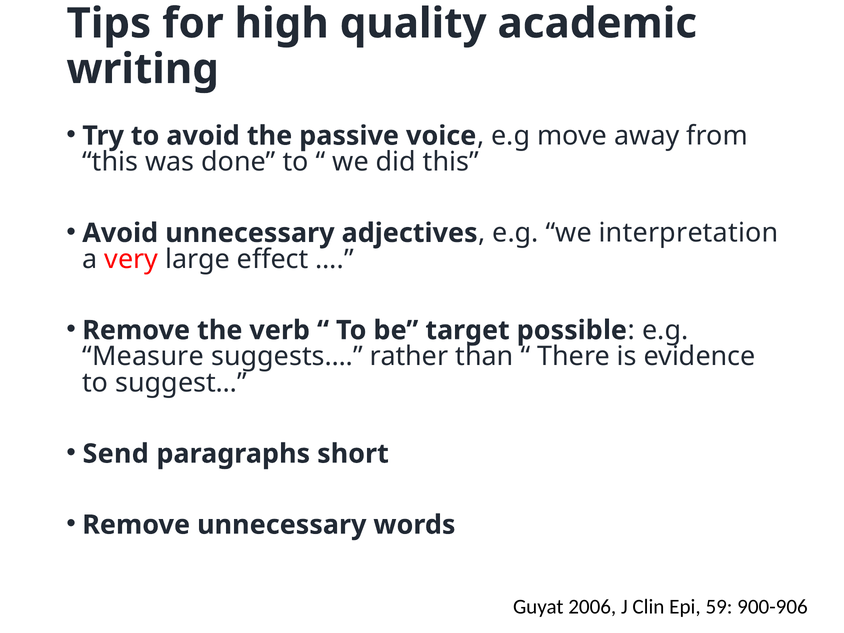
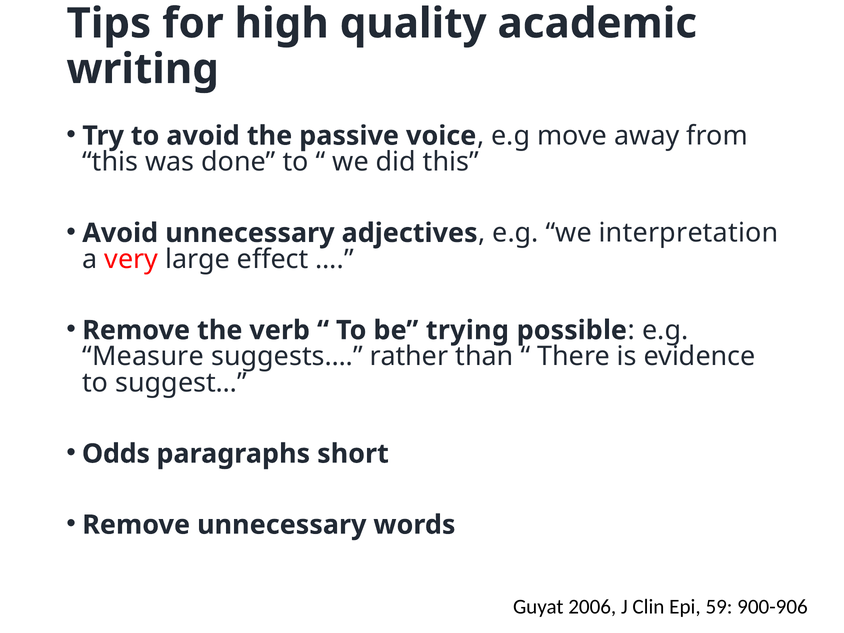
target: target -> trying (467, 330)
Send: Send -> Odds (116, 454)
